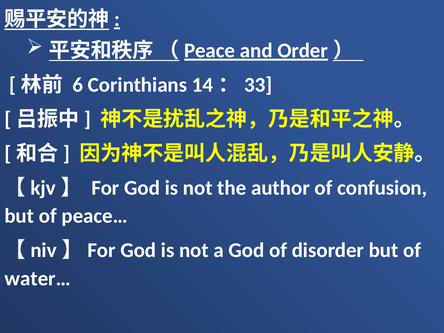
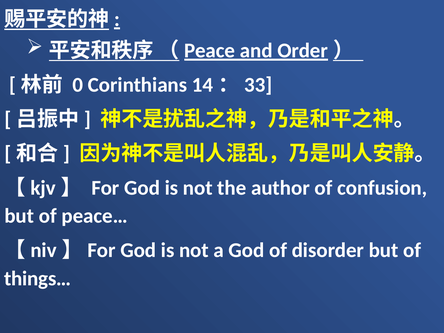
6: 6 -> 0 (78, 85)
water…: water… -> things… (38, 278)
